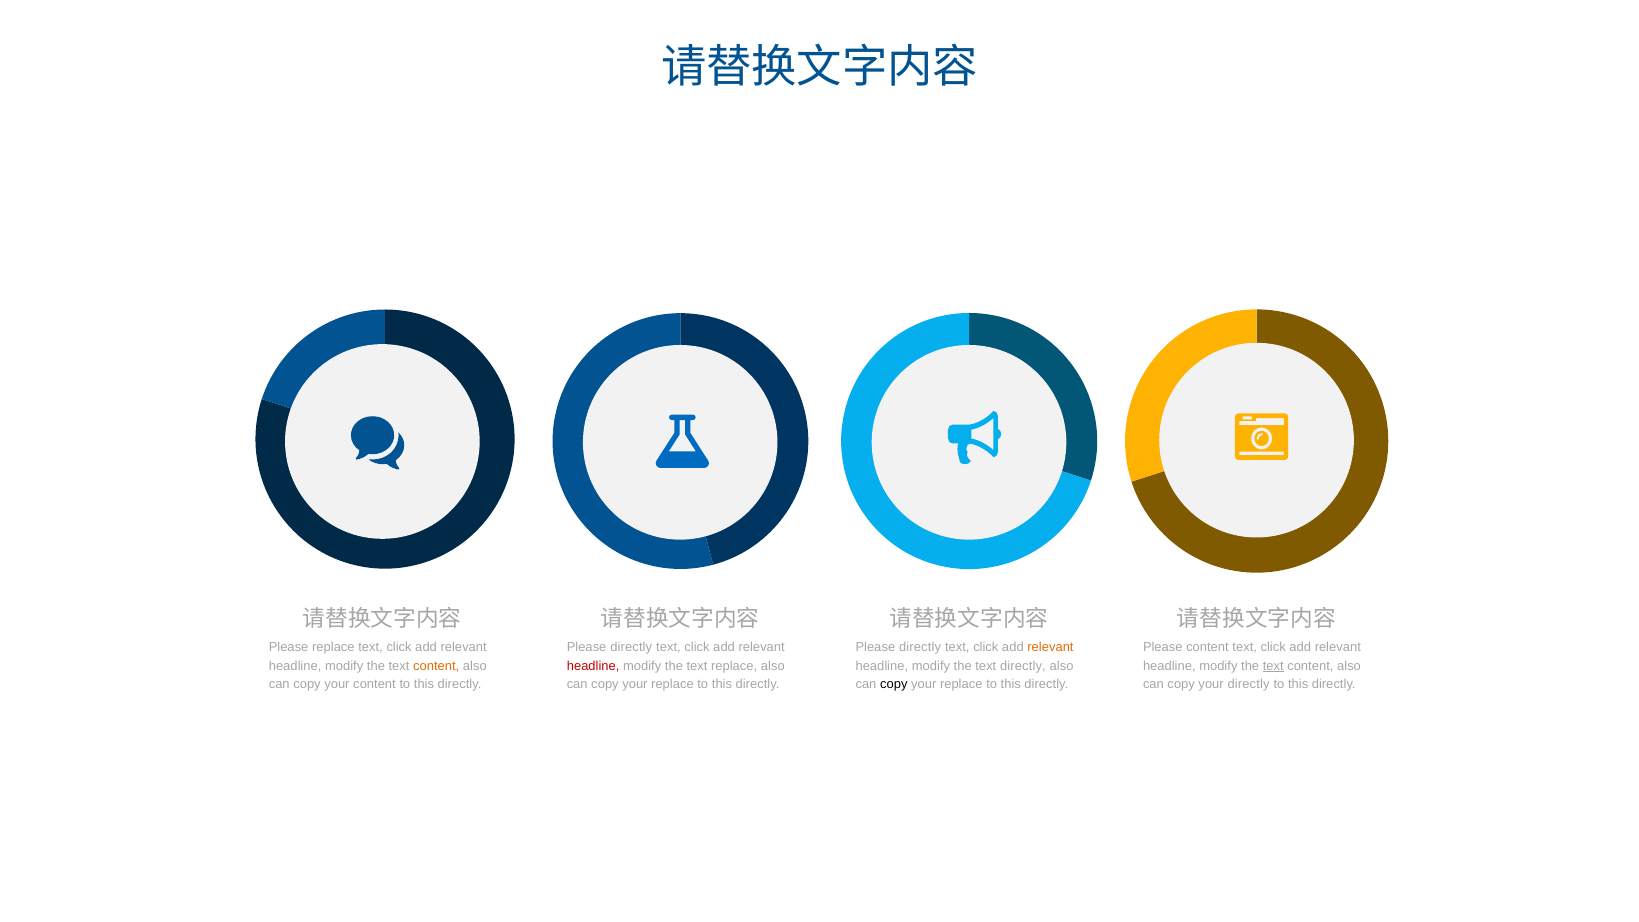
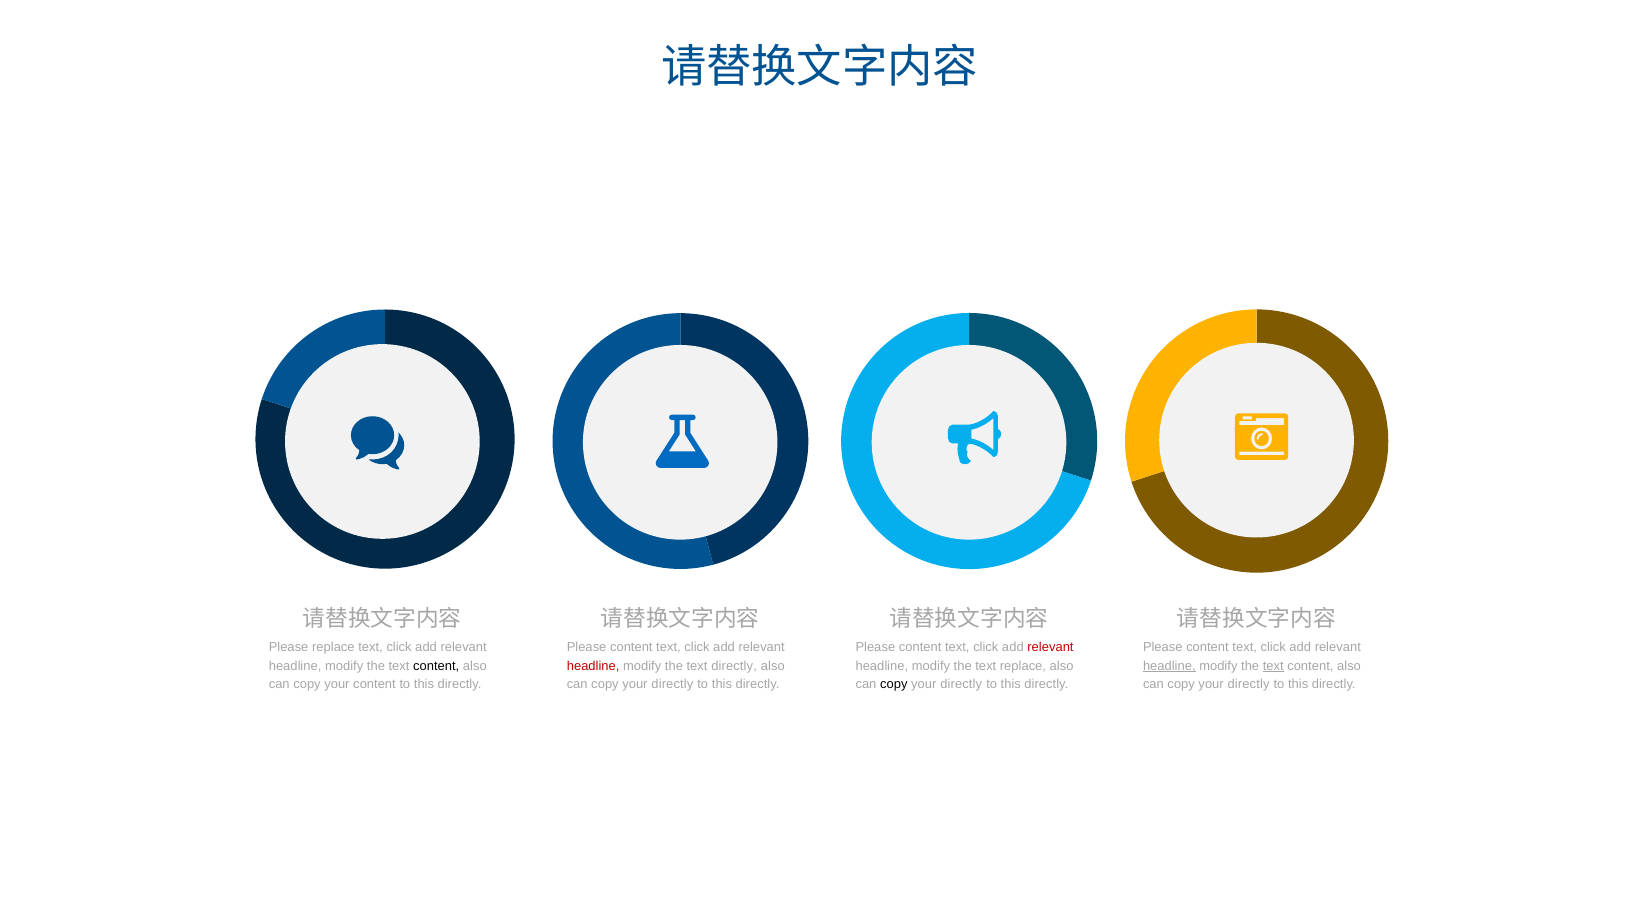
directly: directly -> content (631, 647)
directly: directly -> content (920, 647)
relevant colour: orange -> red (1050, 647)
content colour: orange -> black (436, 666)
text replace: replace -> directly (734, 666)
text directly: directly -> replace (1023, 666)
headline underline: none -> present (1169, 666)
replace: replace -> directly (672, 684)
replace: replace -> directly (961, 684)
